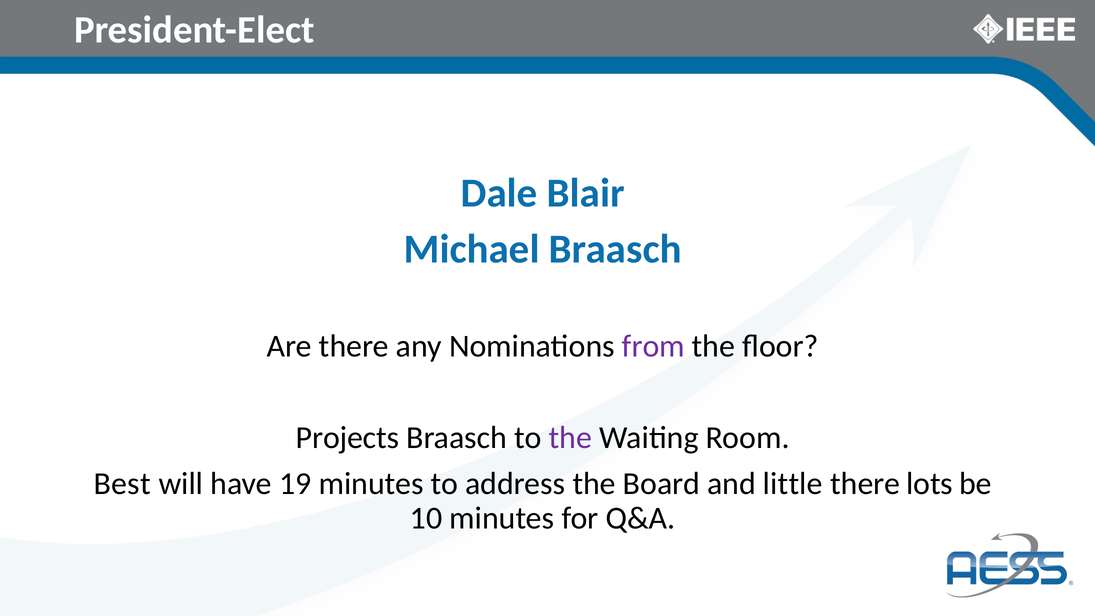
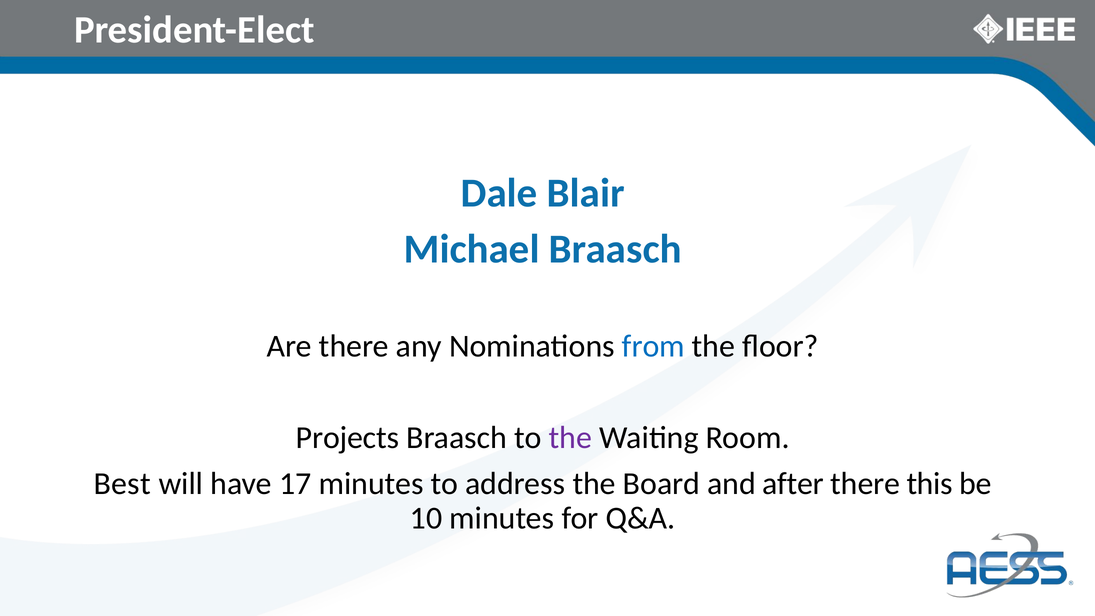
from colour: purple -> blue (653, 346)
19: 19 -> 17 (295, 484)
little: little -> after (793, 484)
lots: lots -> this (930, 484)
